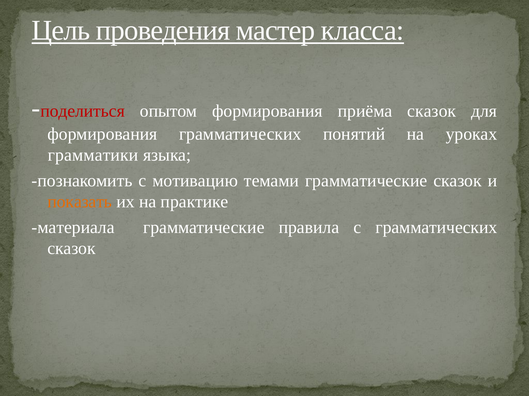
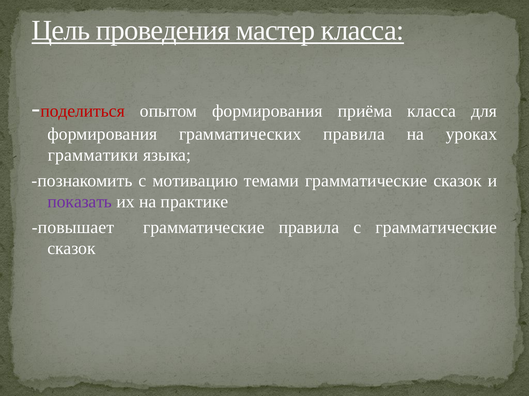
приёма сказок: сказок -> класса (432, 111)
грамматических понятий: понятий -> правила (354, 134)
показать colour: orange -> purple (80, 202)
материала: материала -> повышает (73, 228)
с грамматических: грамматических -> грамматические (436, 228)
